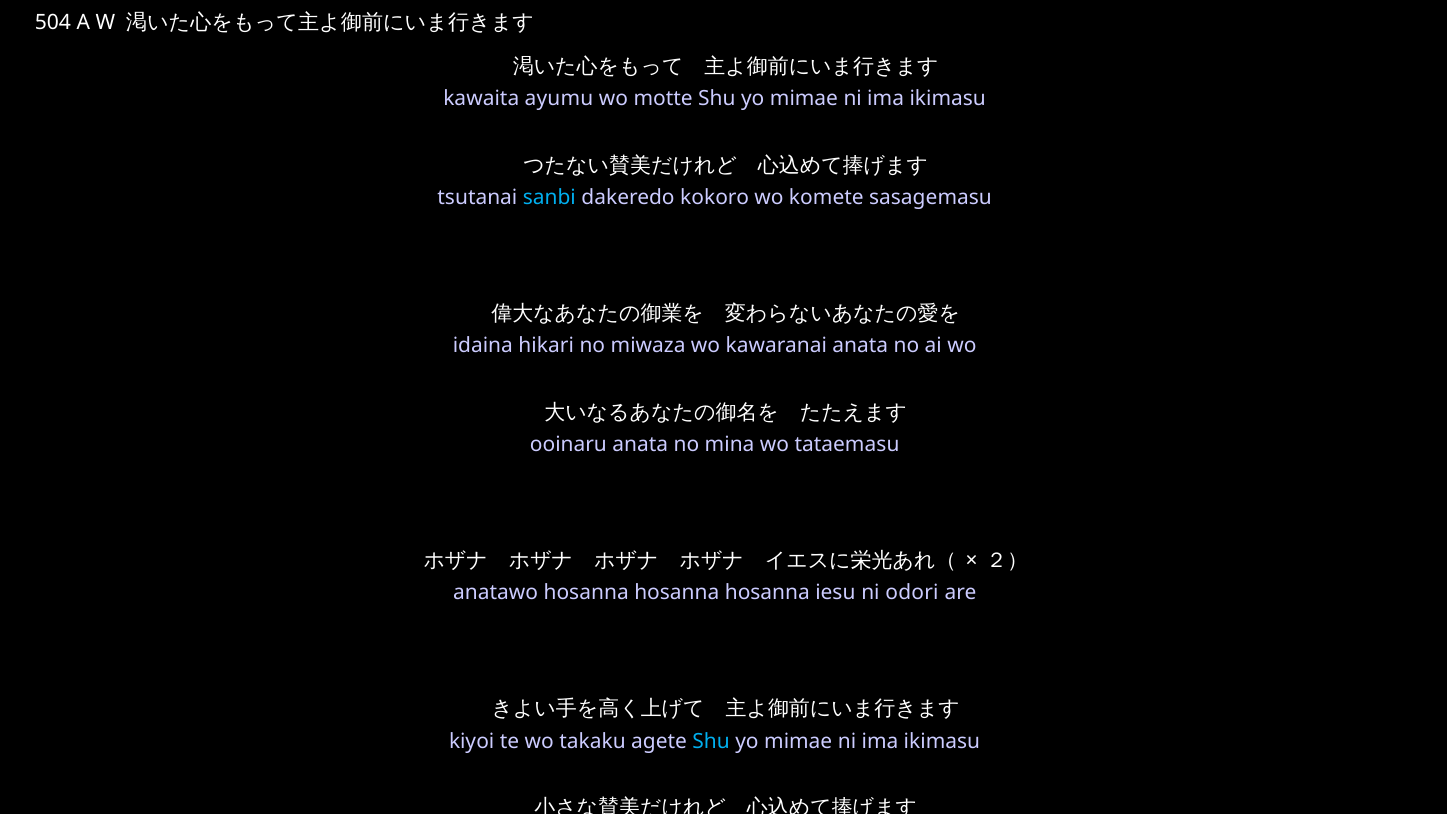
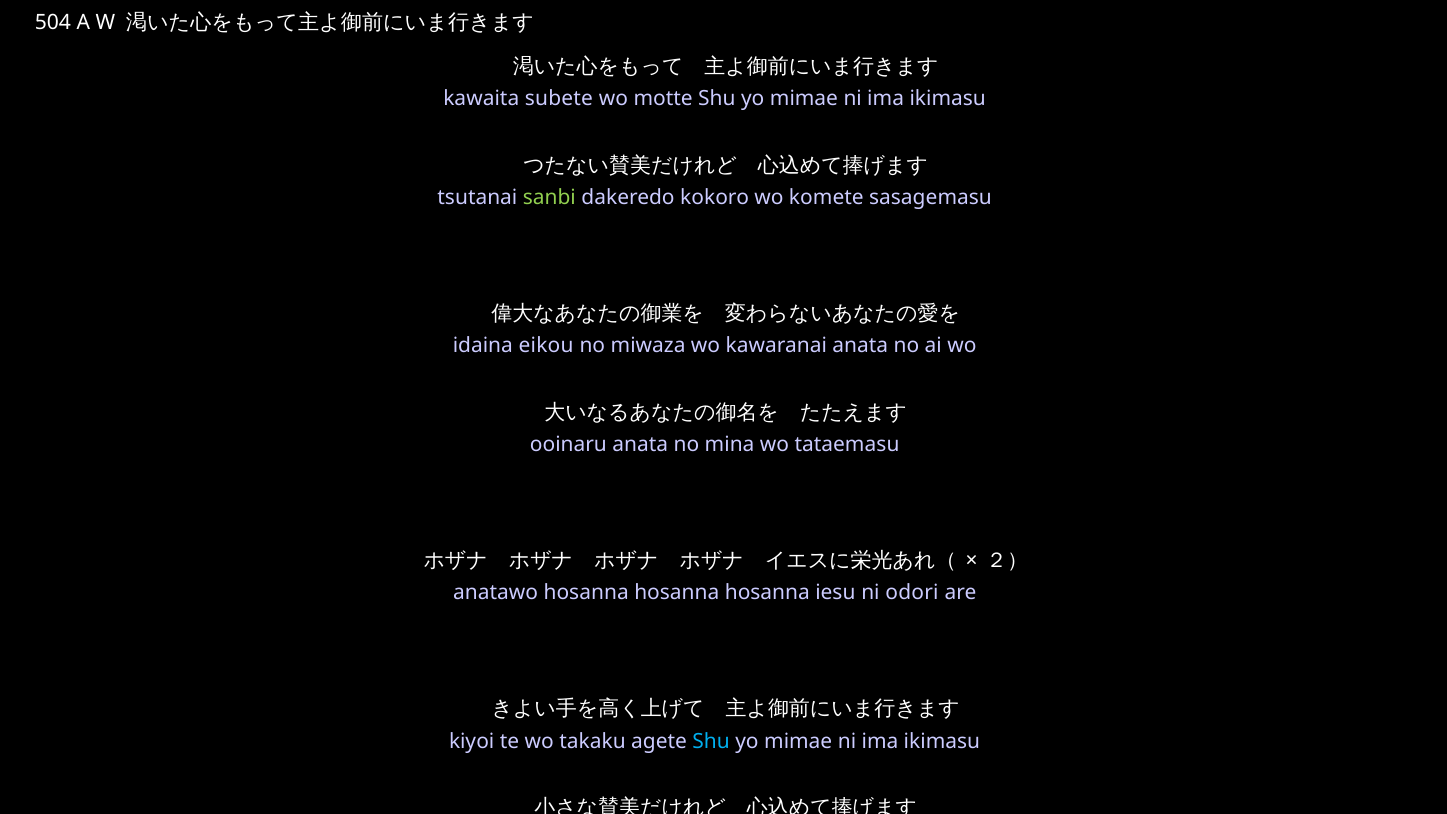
ayumu: ayumu -> subete (559, 99)
sanbi colour: light blue -> light green (549, 198)
hikari: hikari -> eikou (546, 346)
